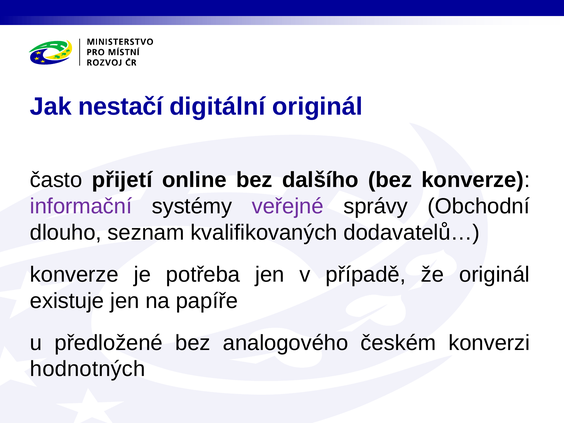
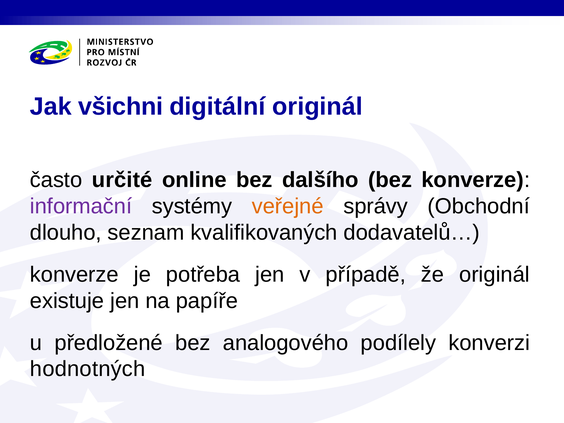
nestačí: nestačí -> všichni (121, 107)
přijetí: přijetí -> určité (122, 180)
veřejné colour: purple -> orange (288, 206)
českém: českém -> podílely (398, 343)
